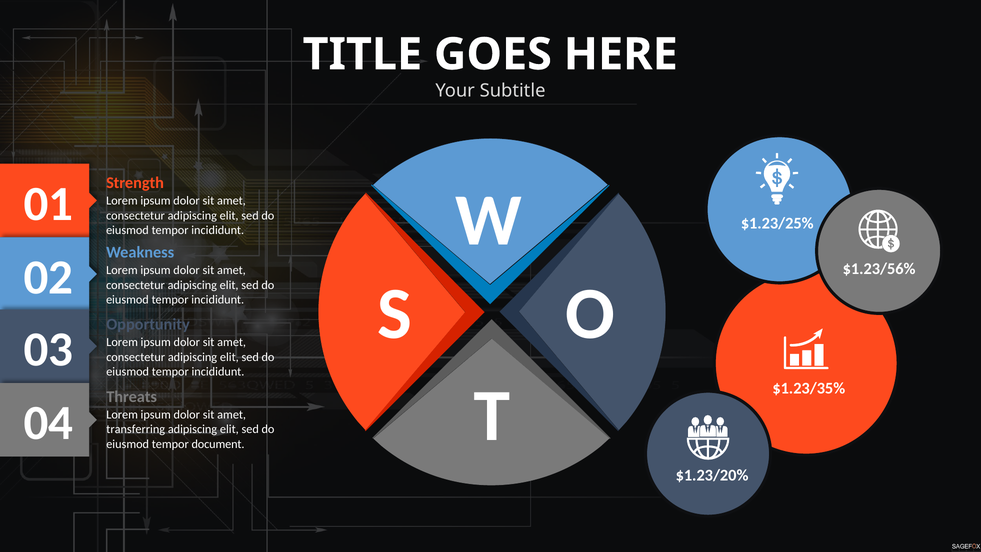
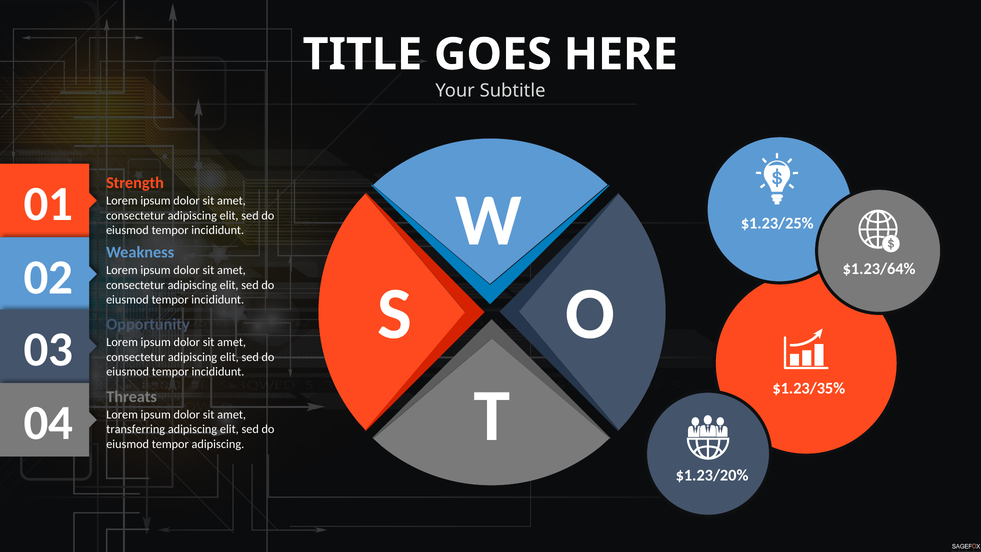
$1.23/56%: $1.23/56% -> $1.23/64% (879, 269)
tempor document: document -> adipiscing (218, 444)
